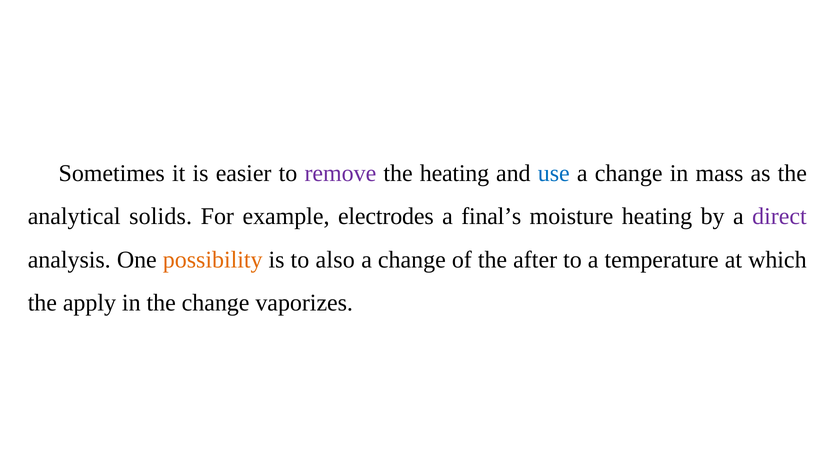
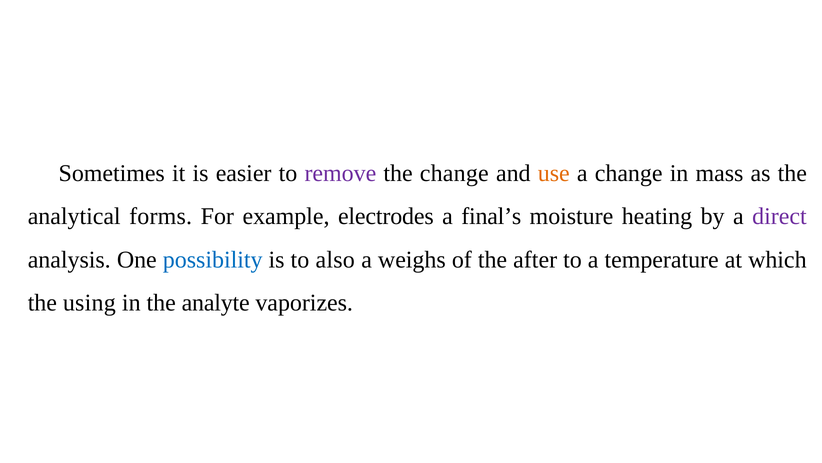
the heating: heating -> change (454, 173)
use colour: blue -> orange (554, 173)
solids: solids -> forms (161, 216)
possibility colour: orange -> blue (213, 259)
change: change -> weighs (412, 259)
apply: apply -> using (89, 303)
the change: change -> analyte (216, 303)
